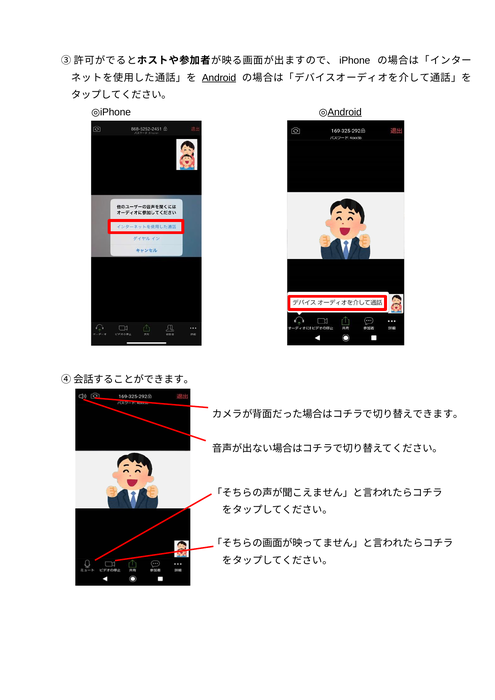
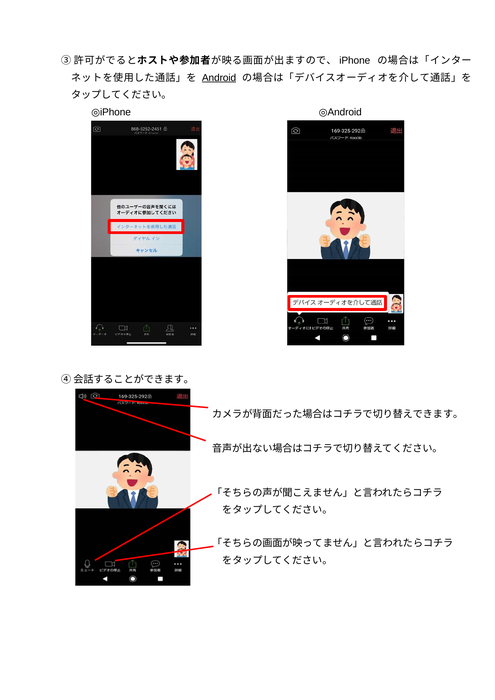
Android underline: present -> none (345, 112)
